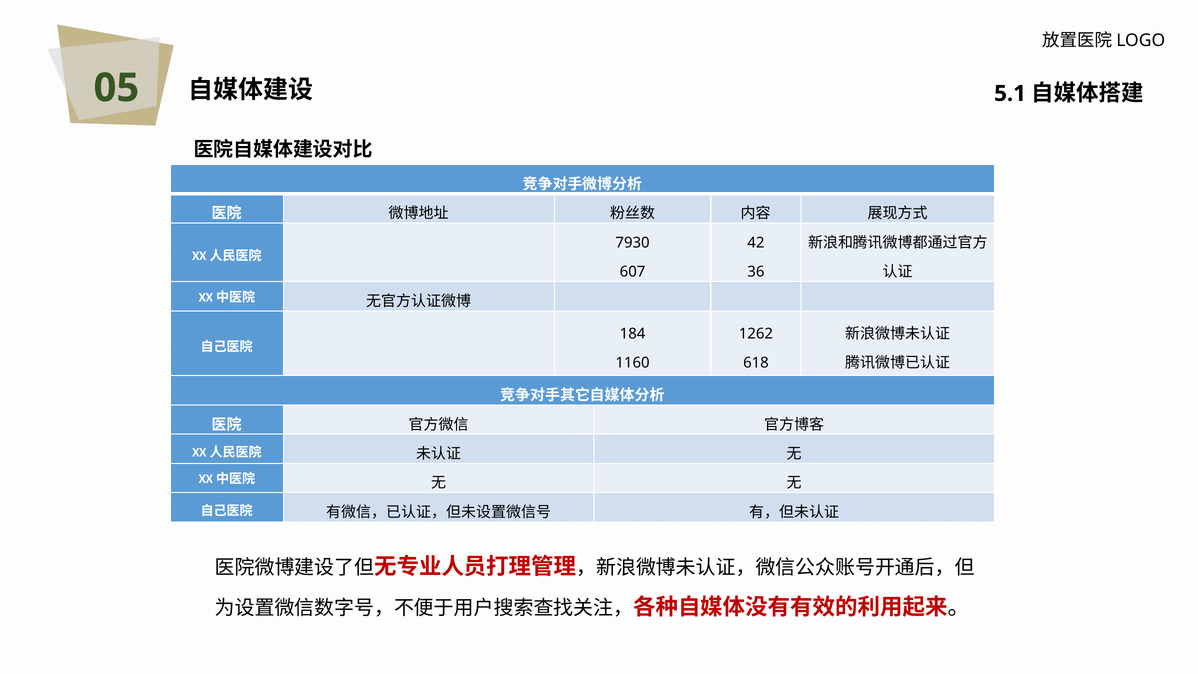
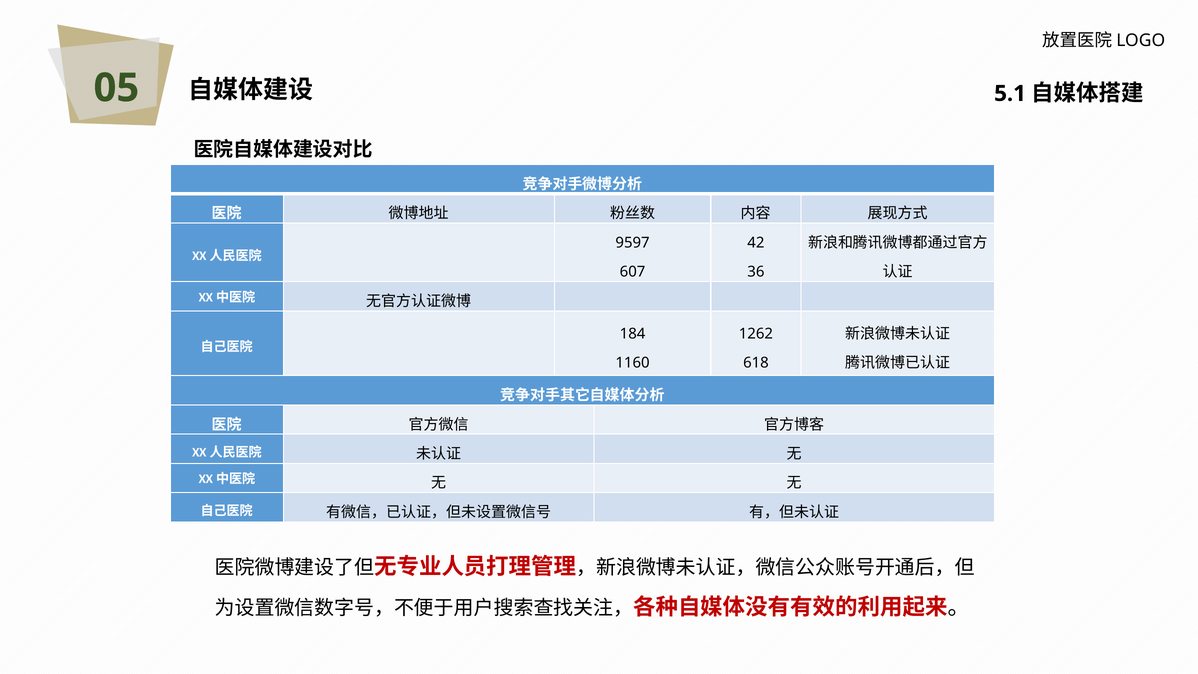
7930: 7930 -> 9597 (633, 243)
